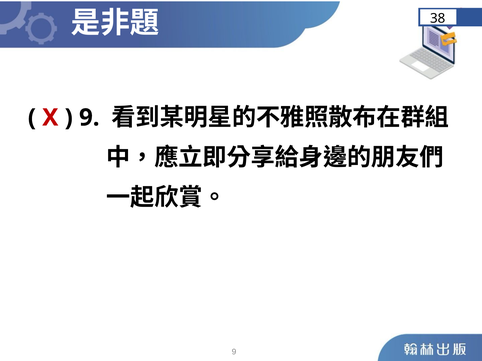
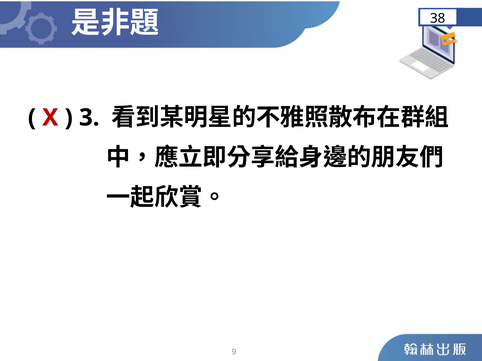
9: 9 -> 3 (89, 118)
